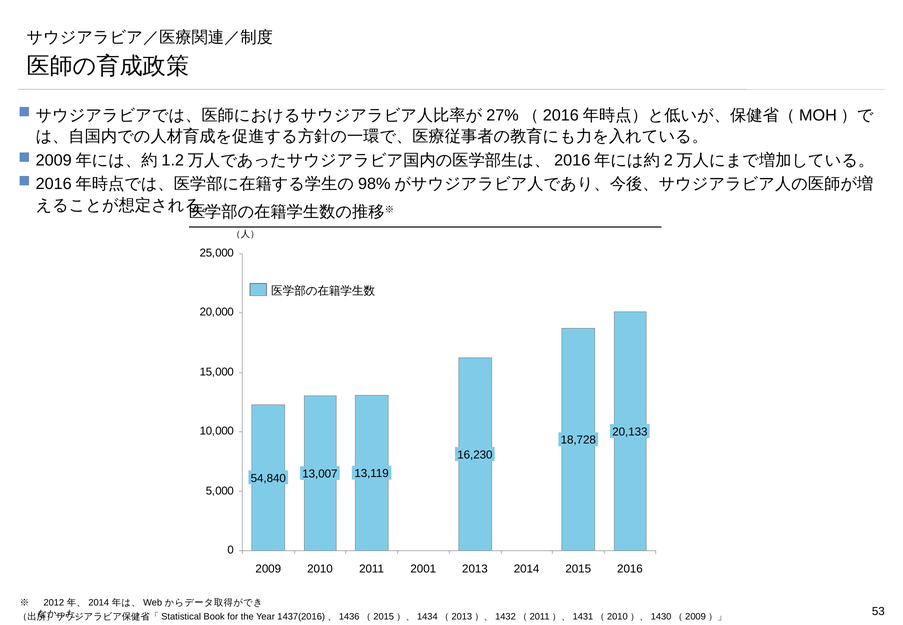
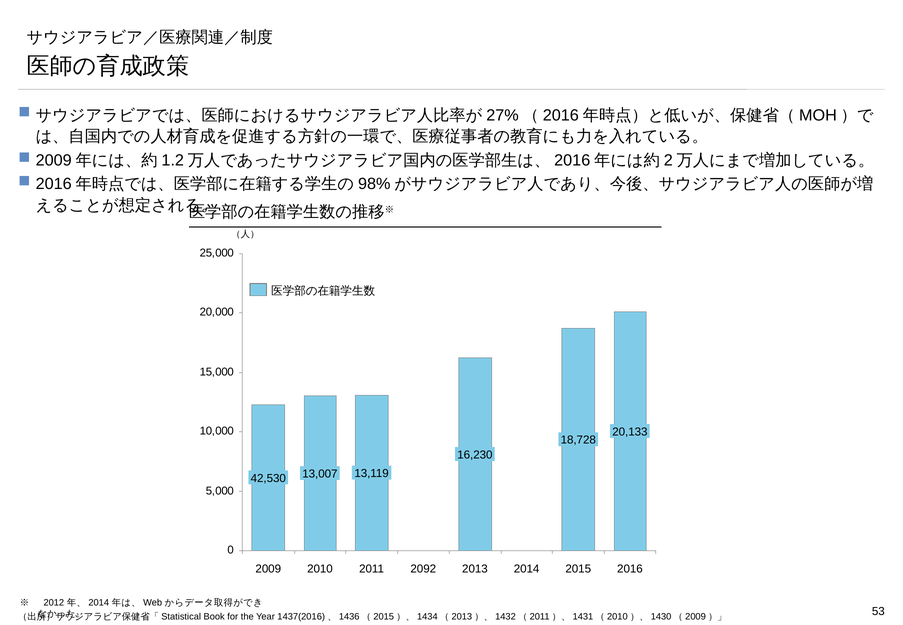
54,840: 54,840 -> 42,530 (268, 478)
2001: 2001 -> 2092 (423, 569)
